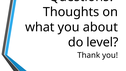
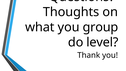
about: about -> group (100, 27)
